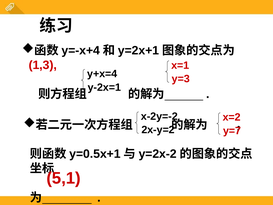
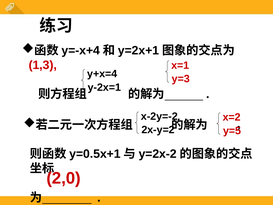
y=7: y=7 -> y=5 (232, 131)
5,1: 5,1 -> 2,0 (64, 178)
